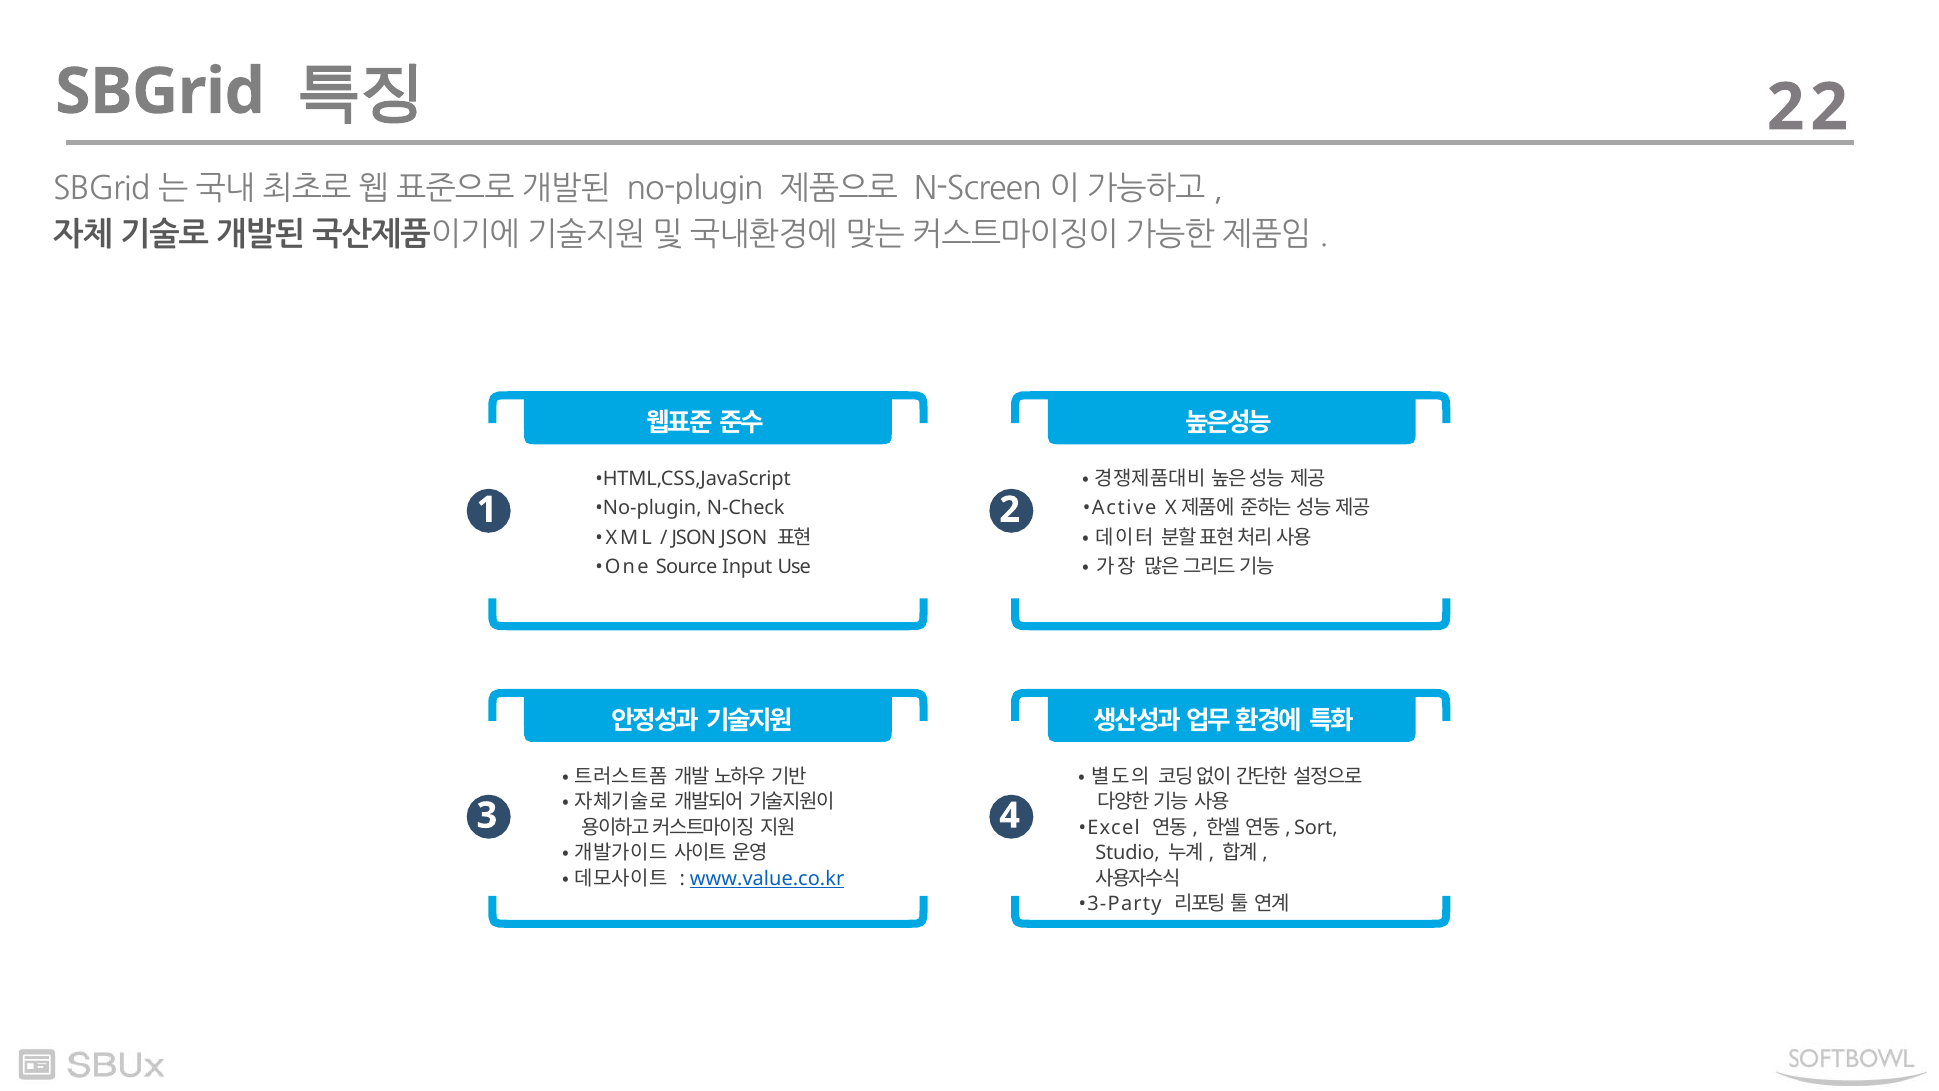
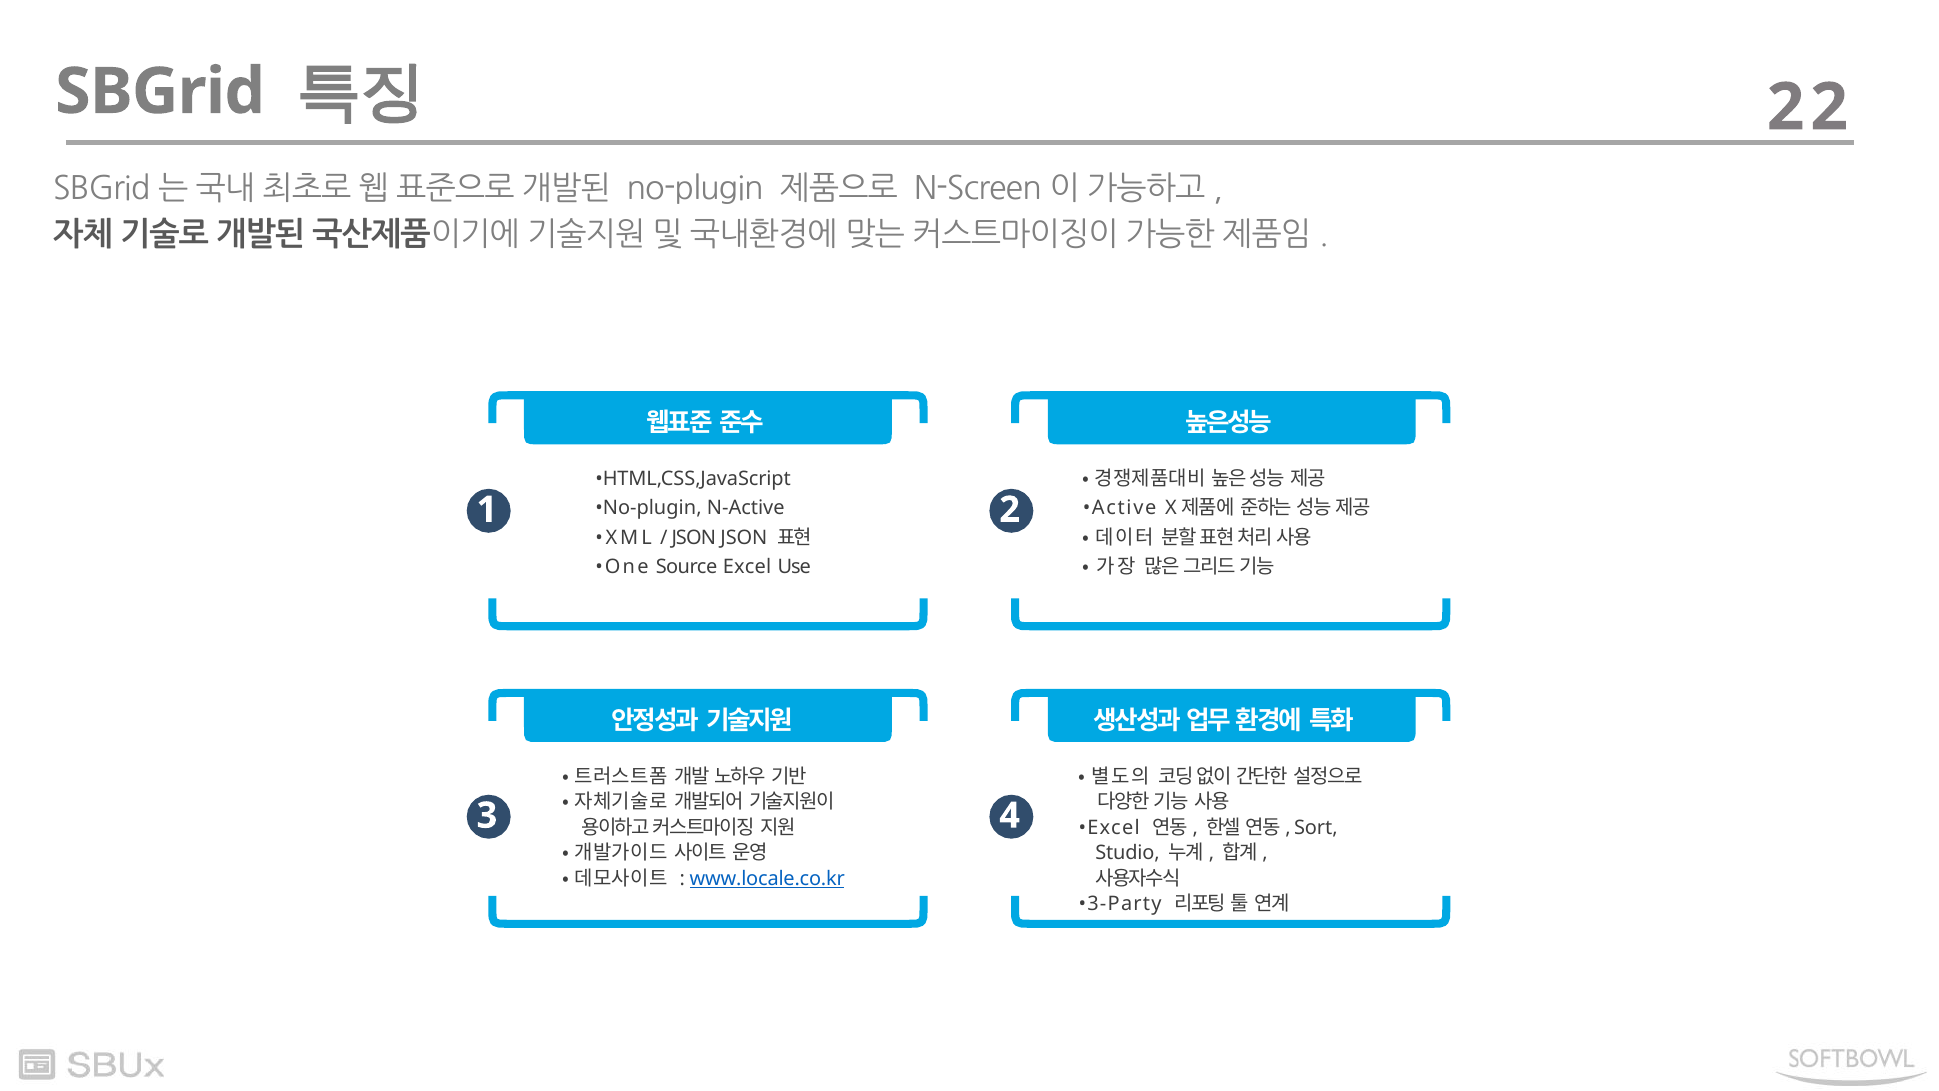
N-Check: N-Check -> N-Active (746, 508)
Source Input: Input -> Excel (747, 567)
www.value.co.kr: www.value.co.kr -> www.locale.co.kr (767, 879)
